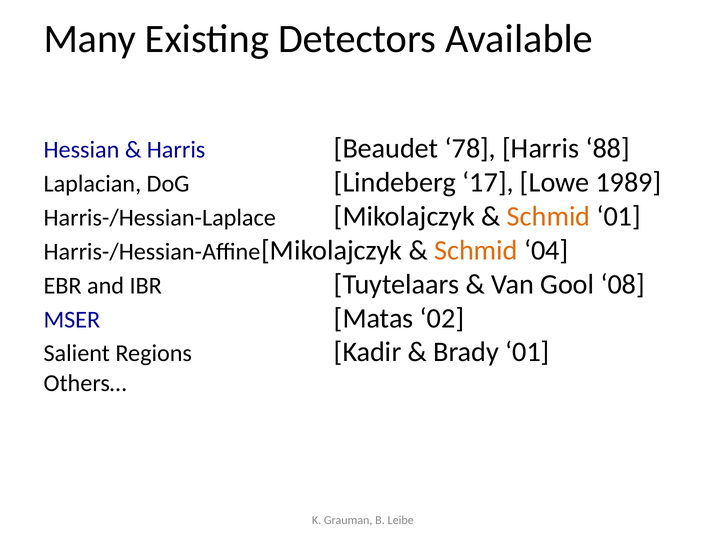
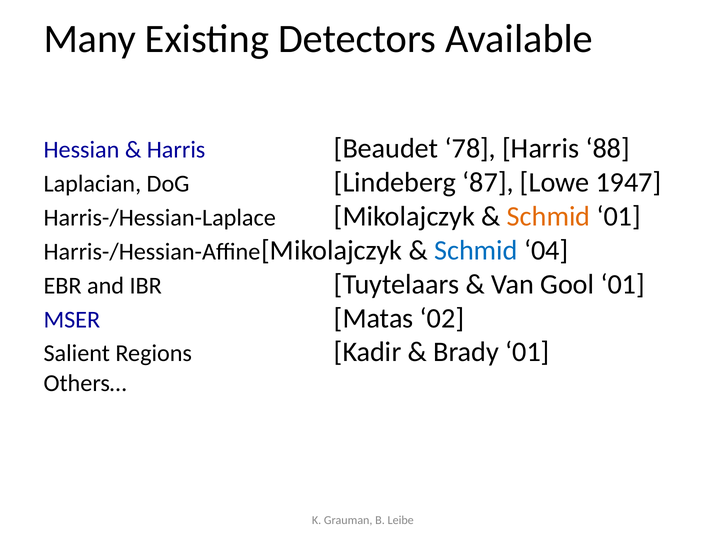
17: 17 -> 87 (488, 182)
1989: 1989 -> 1947 (628, 182)
Schmid colour: orange -> blue (476, 250)
Gool 08: 08 -> 01 (623, 284)
